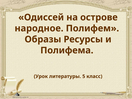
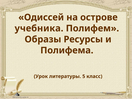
народное: народное -> учебника (39, 28)
